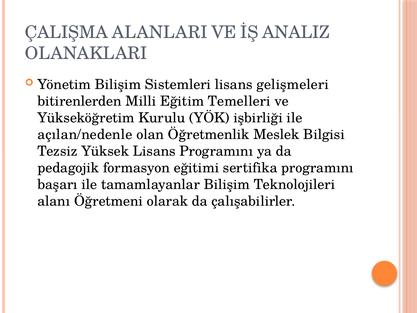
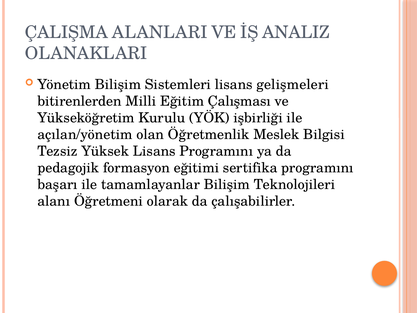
Temelleri: Temelleri -> Çalışması (239, 101)
açılan/nedenle: açılan/nedenle -> açılan/yönetim (85, 134)
